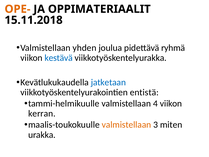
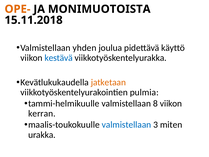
OPPIMATERIAALIT: OPPIMATERIAALIT -> MONIMUOTOISTA (99, 9)
ryhmä: ryhmä -> käyttö (173, 48)
jatketaan colour: blue -> orange (108, 82)
entistä: entistä -> pulmia (144, 92)
4: 4 -> 8 (155, 103)
valmistellaan colour: orange -> blue (126, 125)
